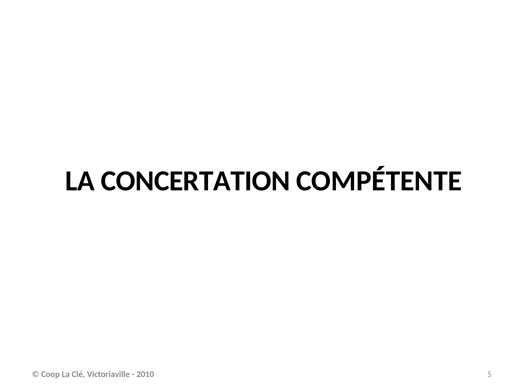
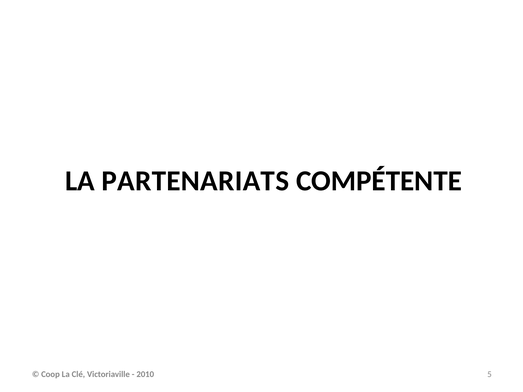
CONCERTATION: CONCERTATION -> PARTENARIATS (195, 181)
